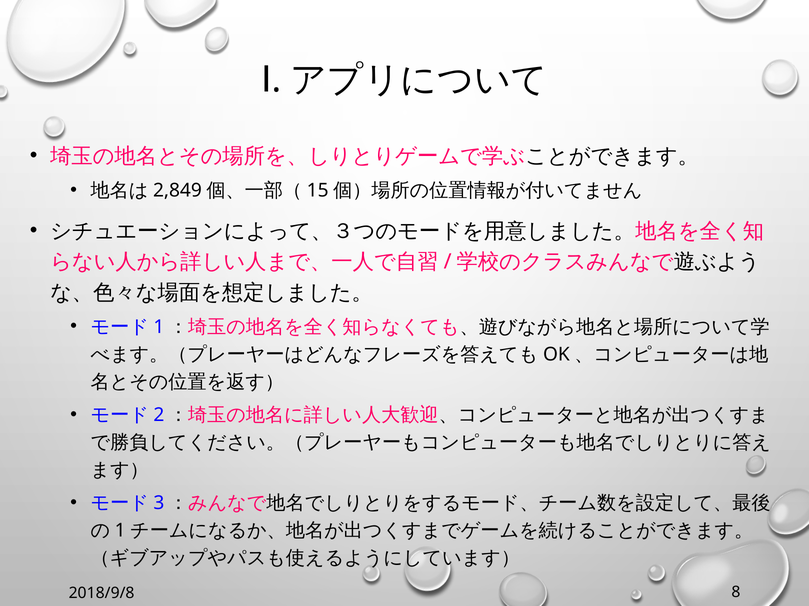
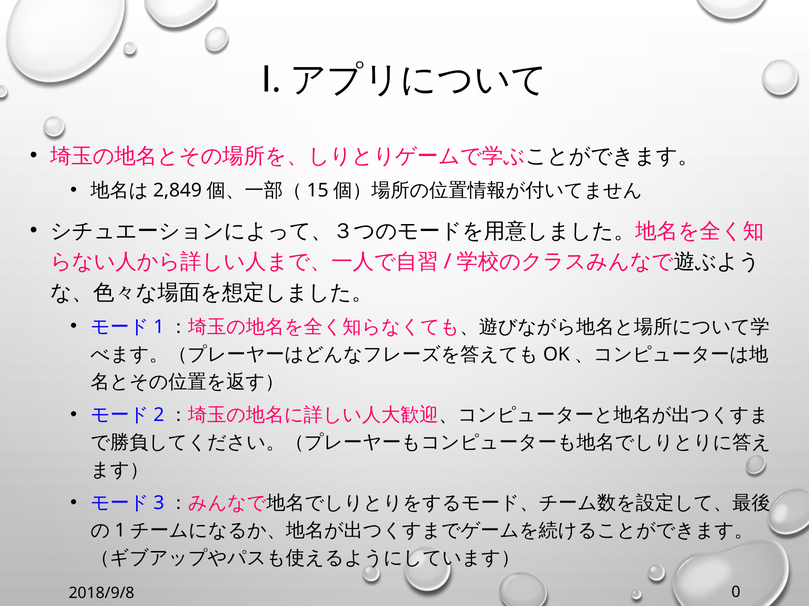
8: 8 -> 0 (736, 593)
